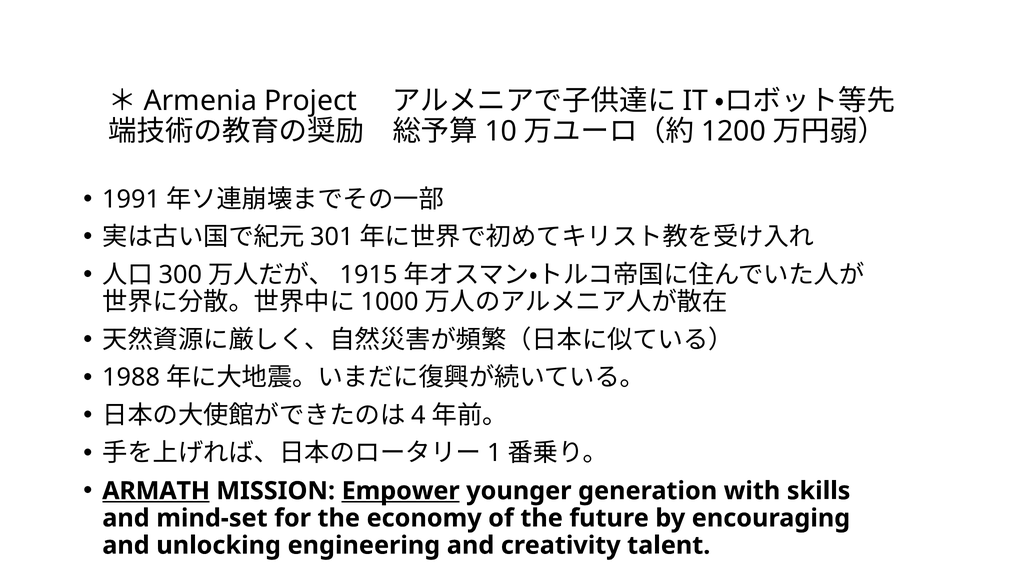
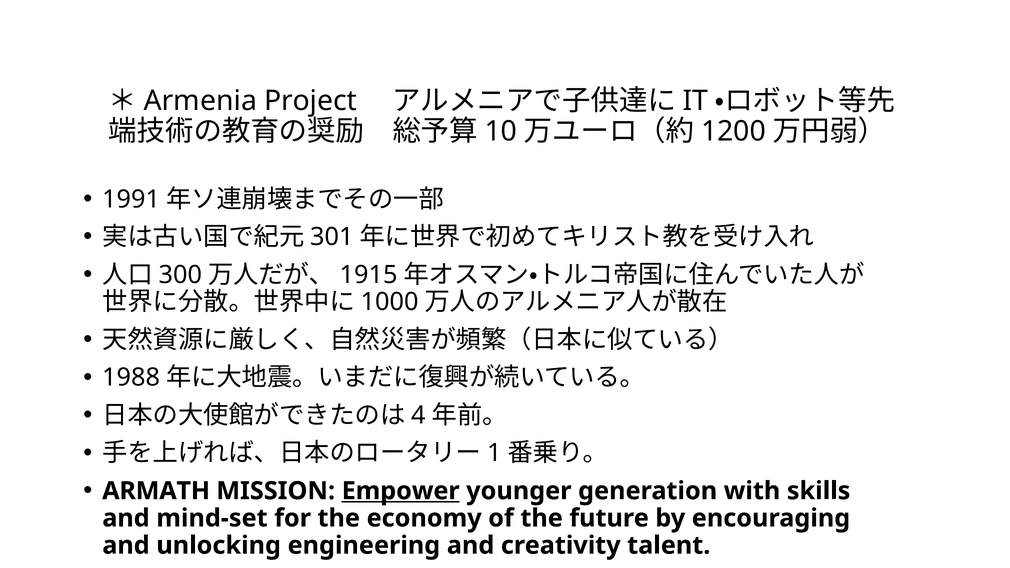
ARMATH underline: present -> none (156, 491)
